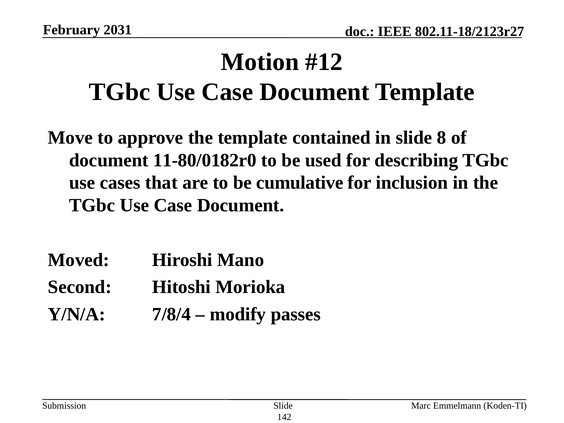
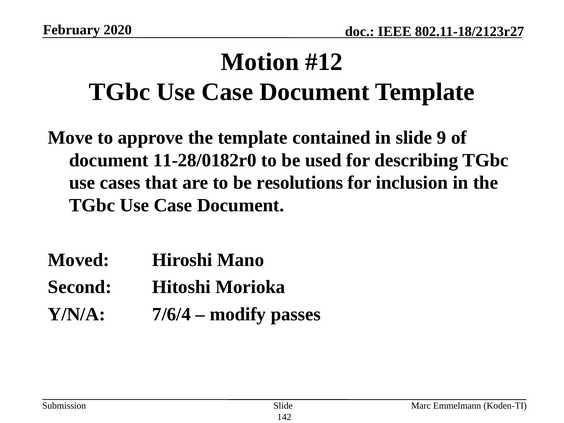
2031: 2031 -> 2020 (118, 30)
8: 8 -> 9 (442, 138)
11-80/0182r0: 11-80/0182r0 -> 11-28/0182r0 (205, 160)
cumulative: cumulative -> resolutions (300, 183)
7/8/4: 7/8/4 -> 7/6/4 (172, 314)
